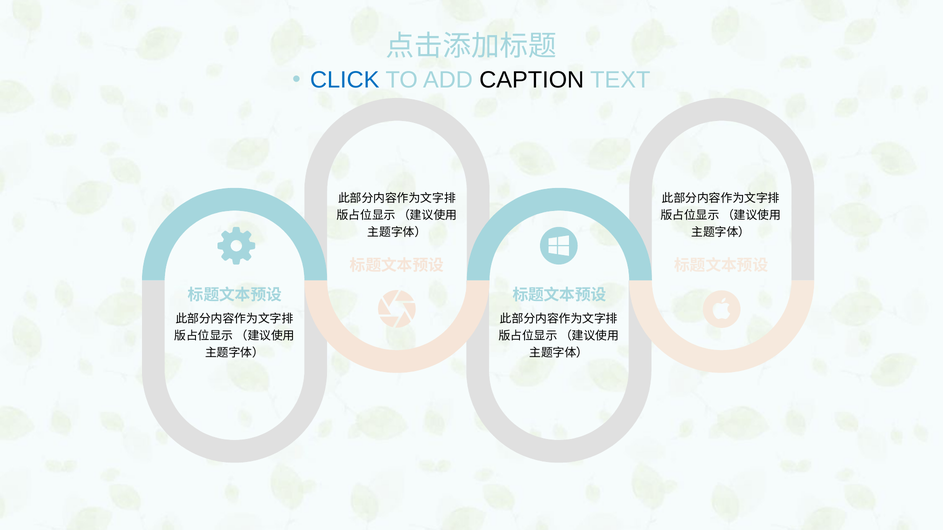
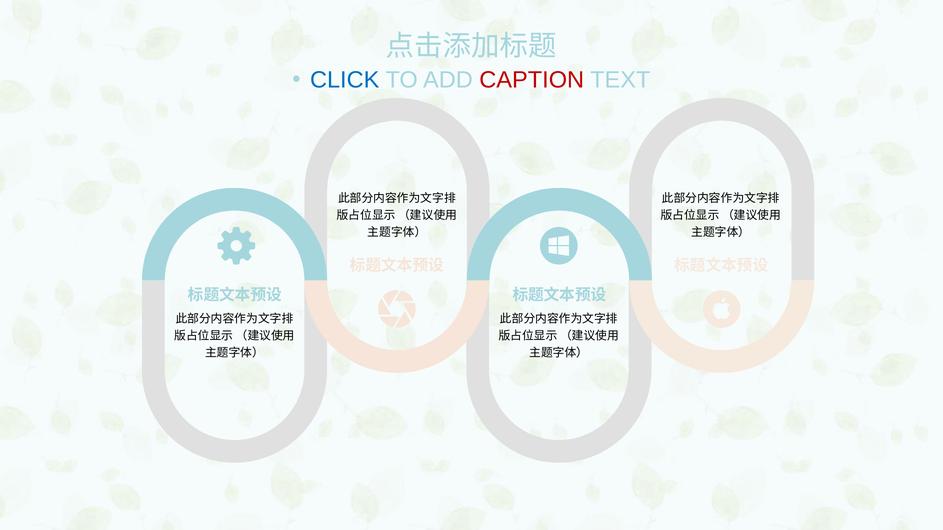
CAPTION colour: black -> red (532, 80)
